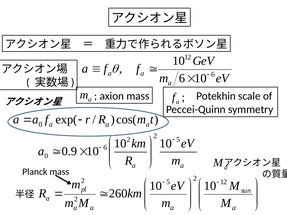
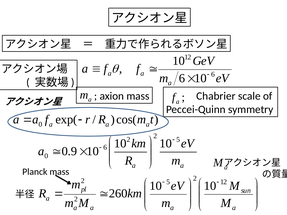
Potekhin: Potekhin -> Chabrier (216, 96)
